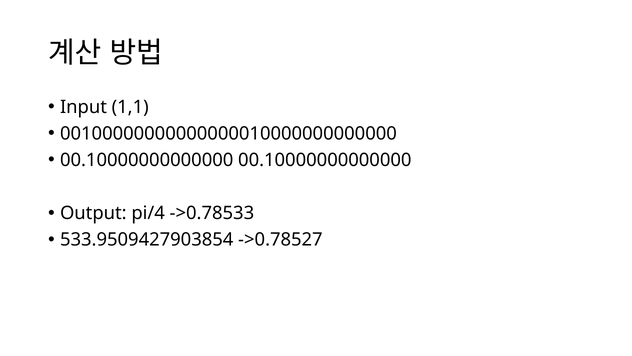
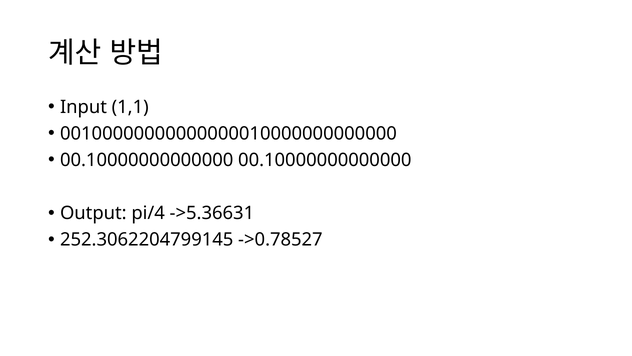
->0.78533: ->0.78533 -> ->5.36631 (212, 213)
533.9509427903854: 533.9509427903854 -> 252.3062204799145 (147, 239)
